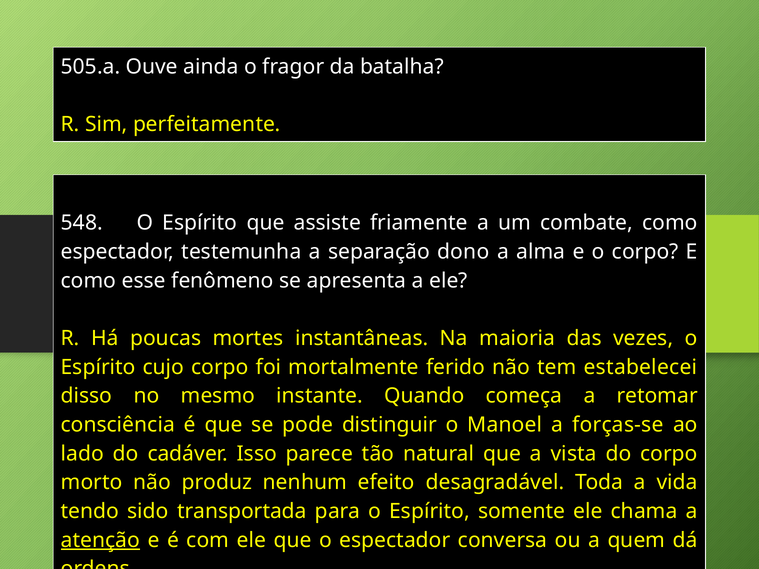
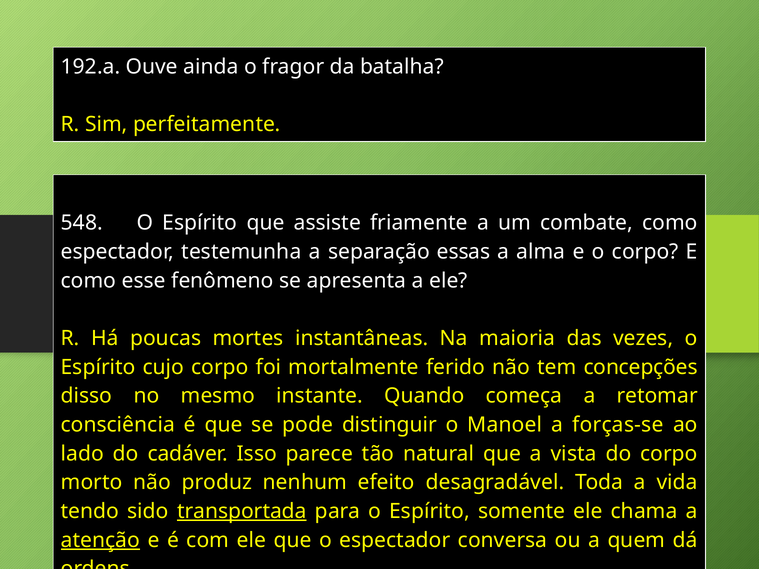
505.a: 505.a -> 192.a (91, 67)
dono: dono -> essas (464, 252)
estabelecei: estabelecei -> concepções (641, 367)
transportada underline: none -> present (242, 511)
